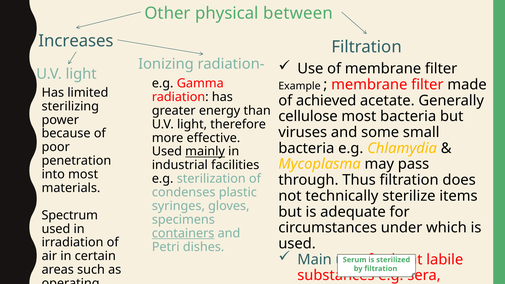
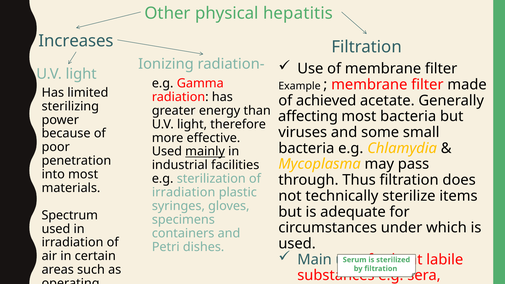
between: between -> hepatitis (298, 13)
cellulose: cellulose -> affecting (308, 116)
condenses: condenses -> irradiation (184, 192)
containers underline: present -> none (183, 233)
